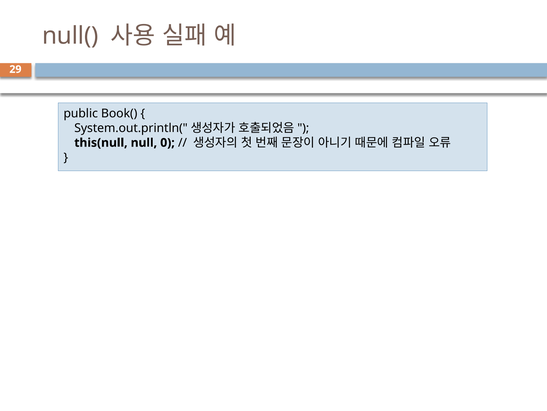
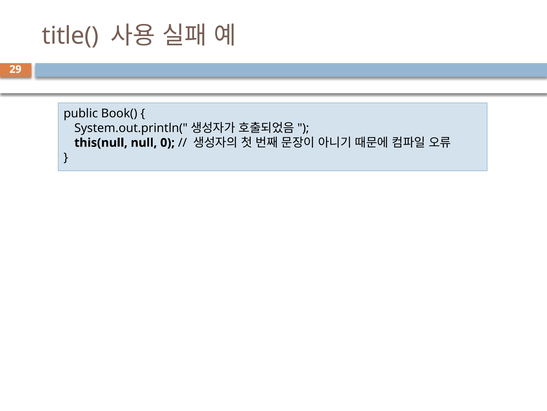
null(: null( -> title( (70, 36)
